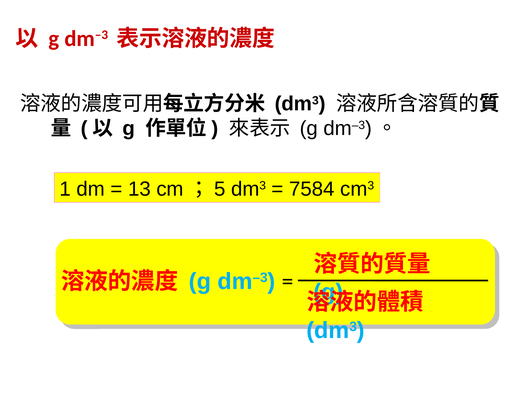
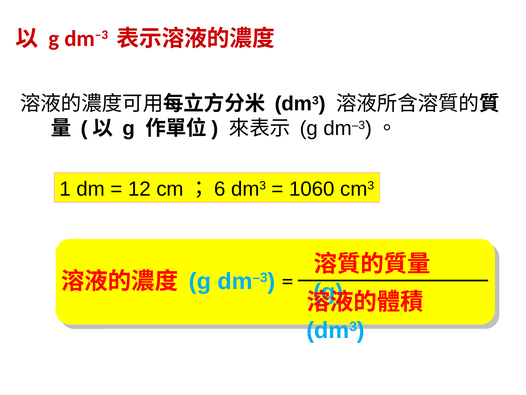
13: 13 -> 12 (139, 189)
5: 5 -> 6 (220, 189)
7584: 7584 -> 1060 (312, 189)
